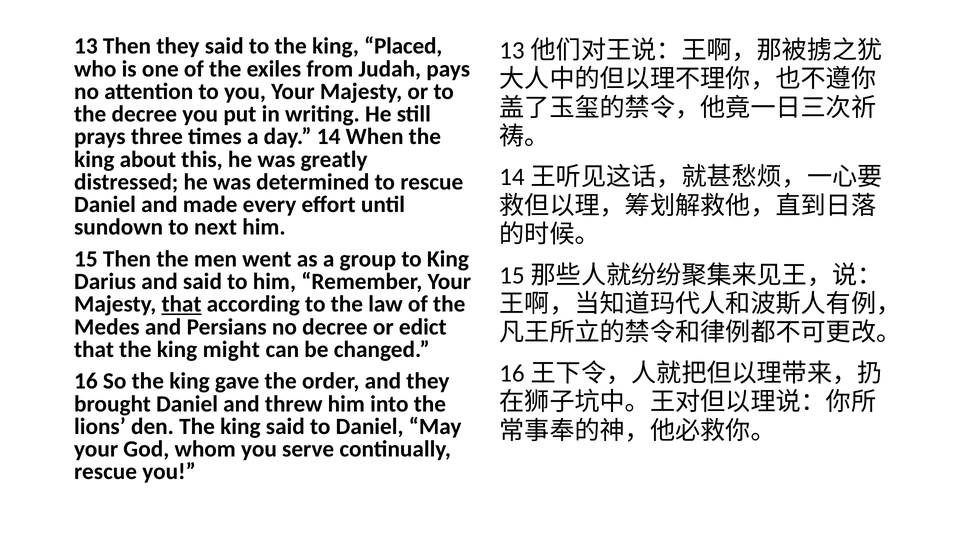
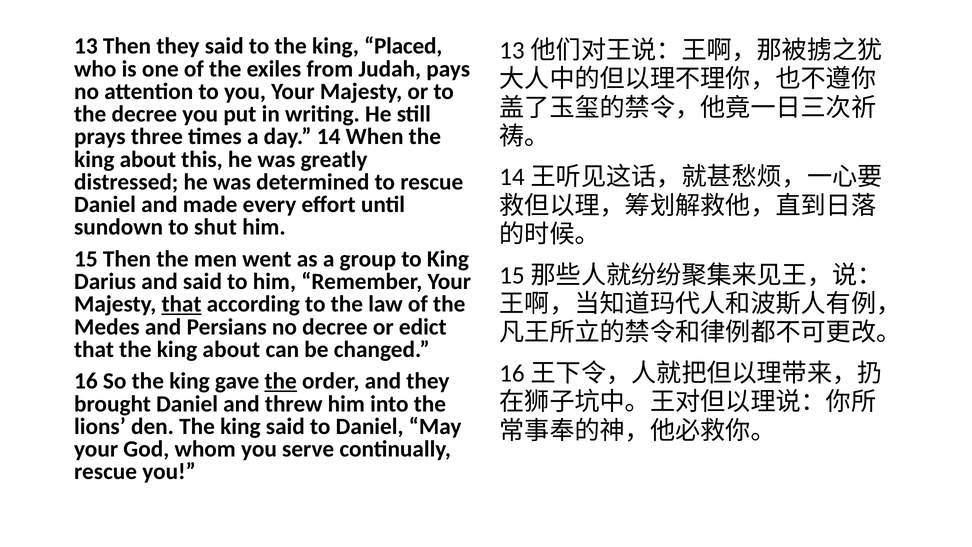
next: next -> shut (215, 227)
that the king might: might -> about (231, 349)
the underline: none -> present (281, 381)
